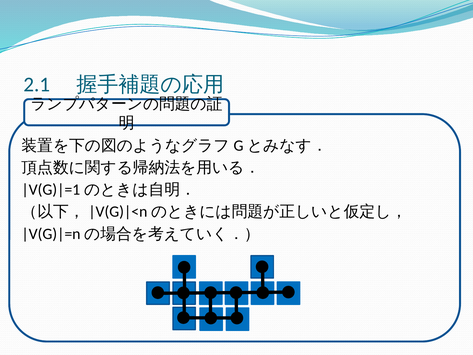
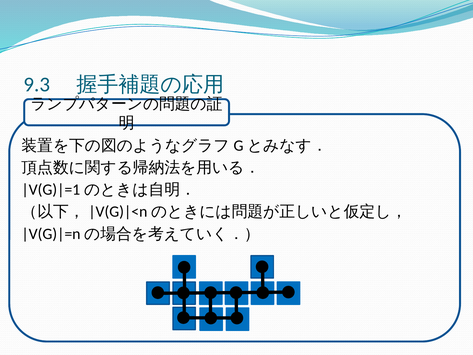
2.1: 2.1 -> 9.3 (37, 84)
